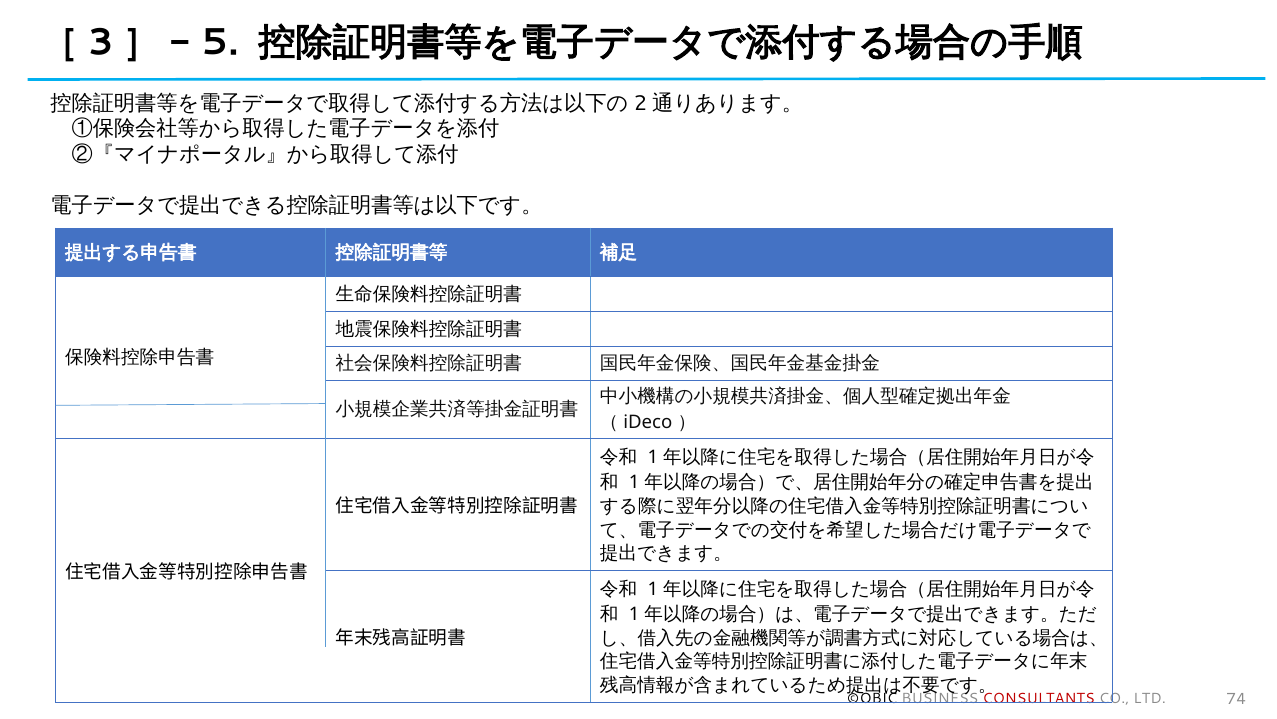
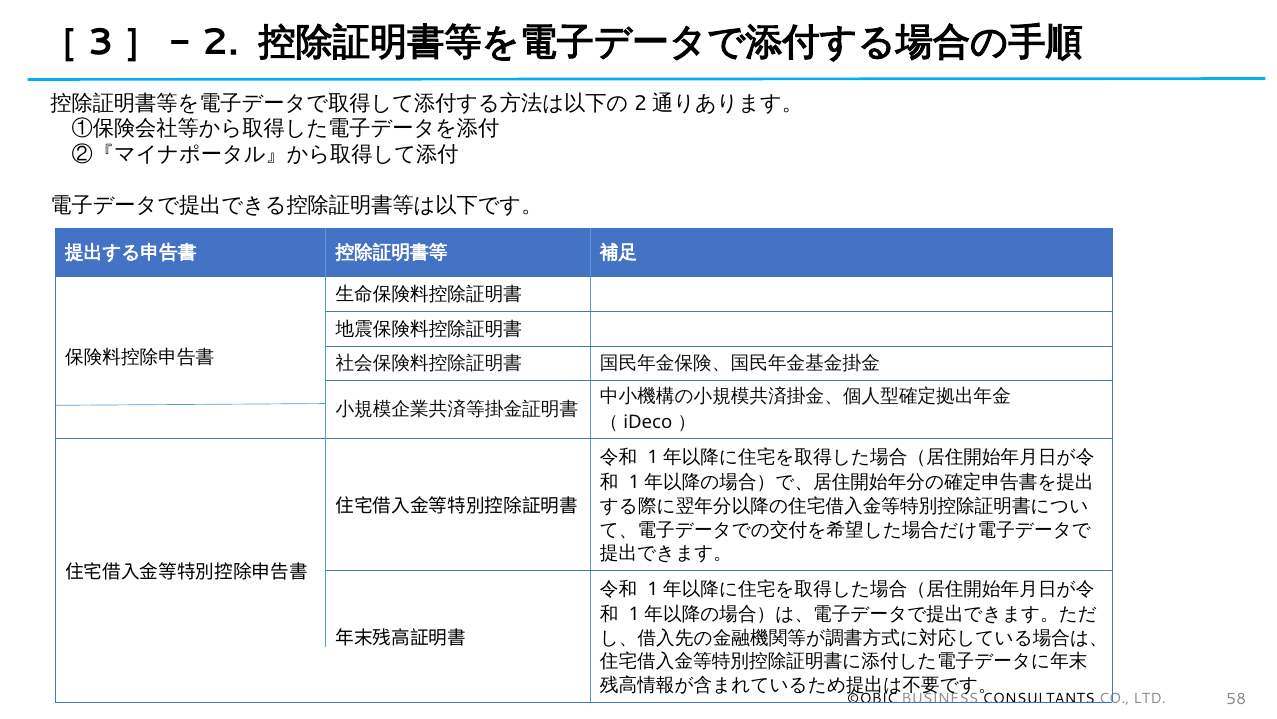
5: 5 -> 2 (220, 42)
CONSULTANTS colour: red -> black (1039, 698)
74: 74 -> 58 (1236, 699)
